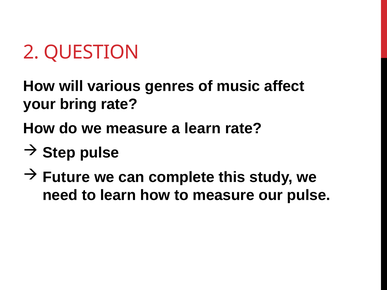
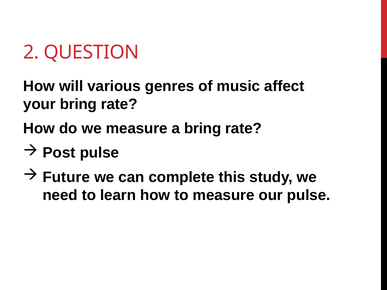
a learn: learn -> bring (203, 129)
Step: Step -> Post (59, 153)
